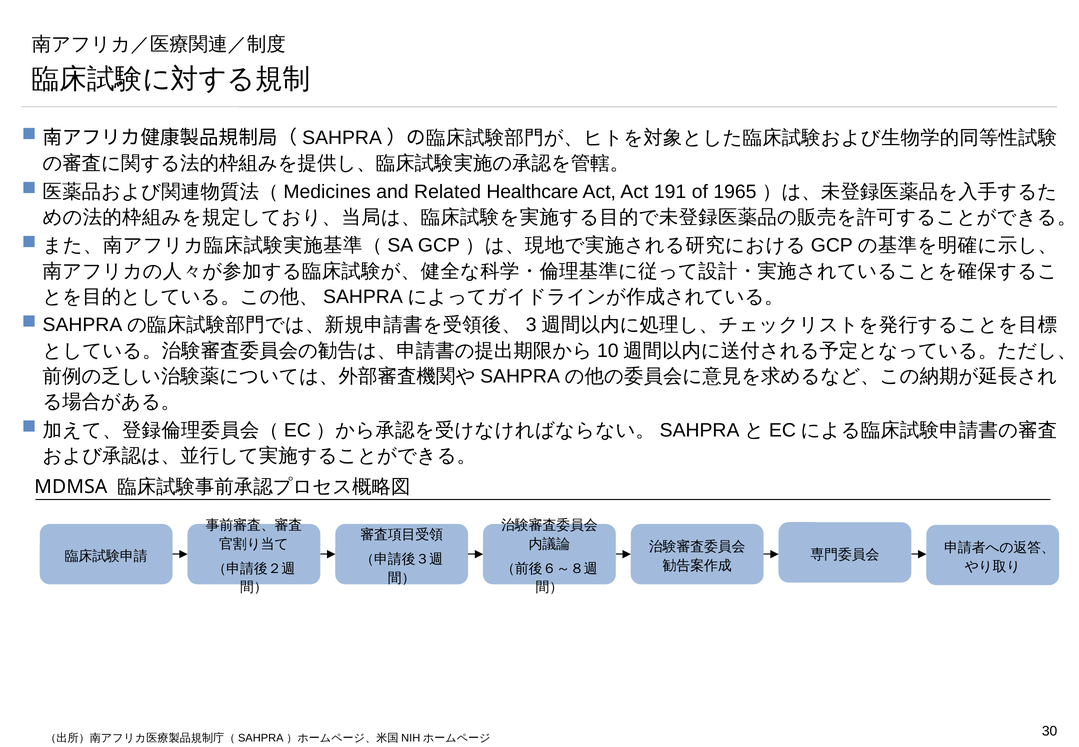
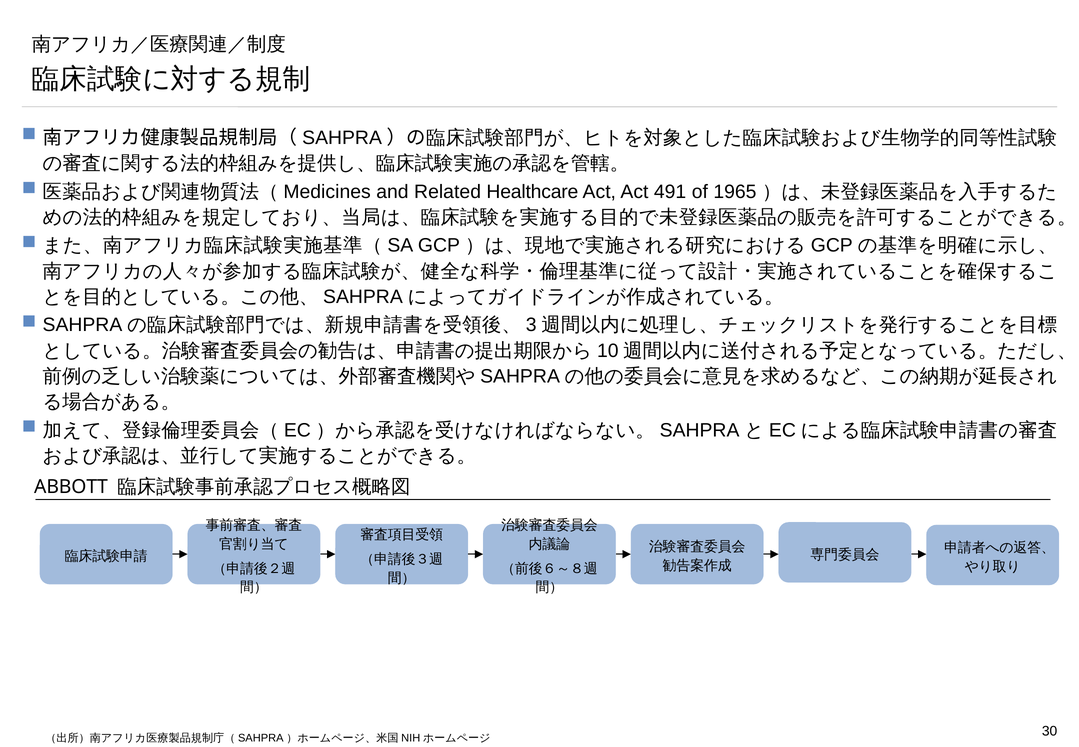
191: 191 -> 491 (670, 192)
MDMSA: MDMSA -> ABBOTT (71, 487)
